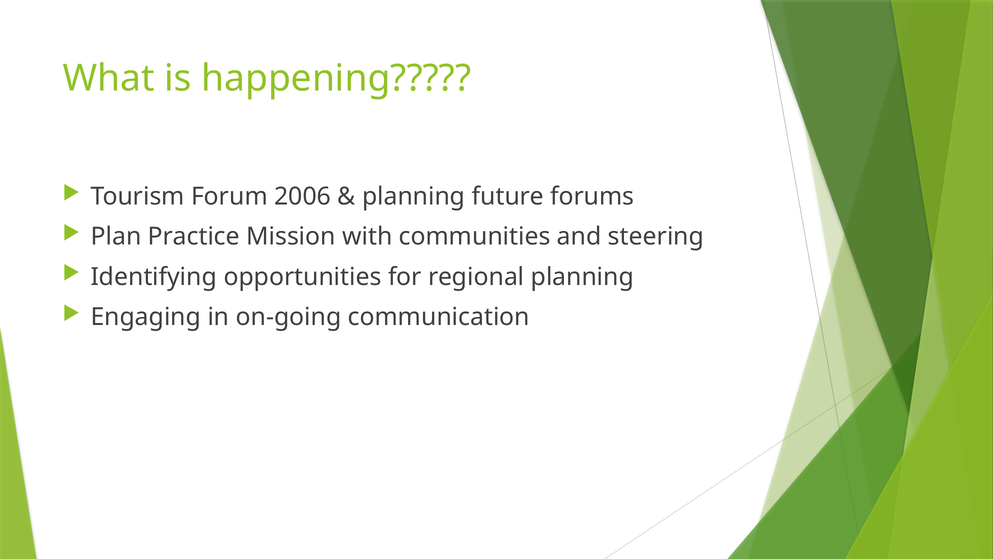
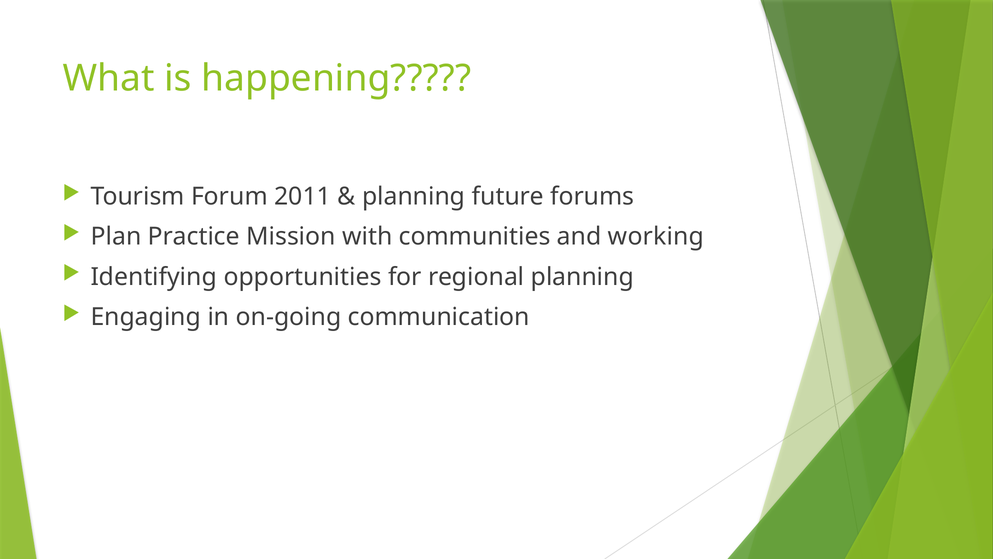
2006: 2006 -> 2011 (303, 196)
steering: steering -> working (656, 236)
